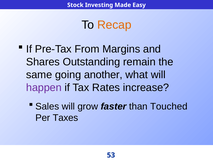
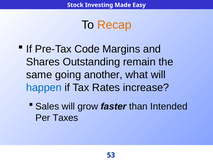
From: From -> Code (87, 49)
happen colour: purple -> blue (44, 87)
Touched: Touched -> Intended (169, 106)
